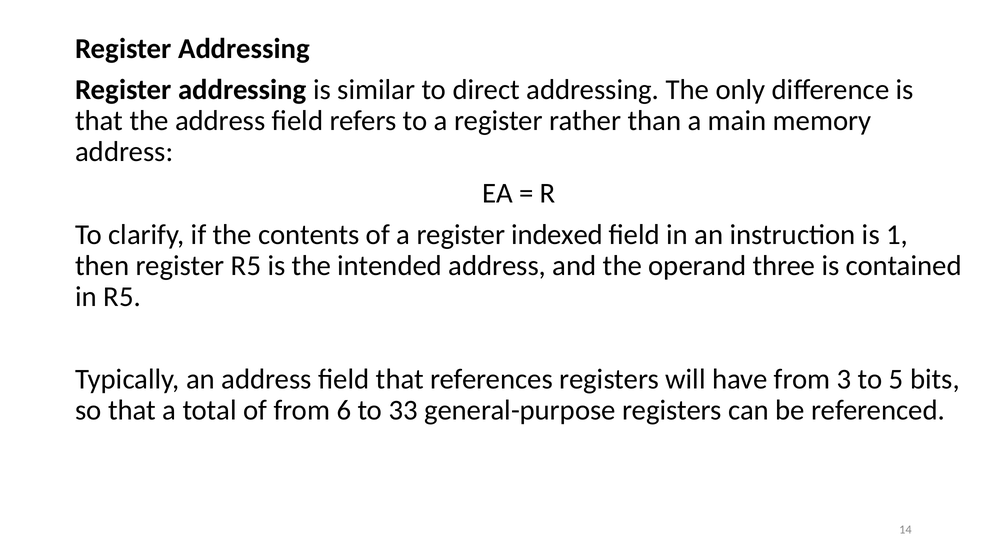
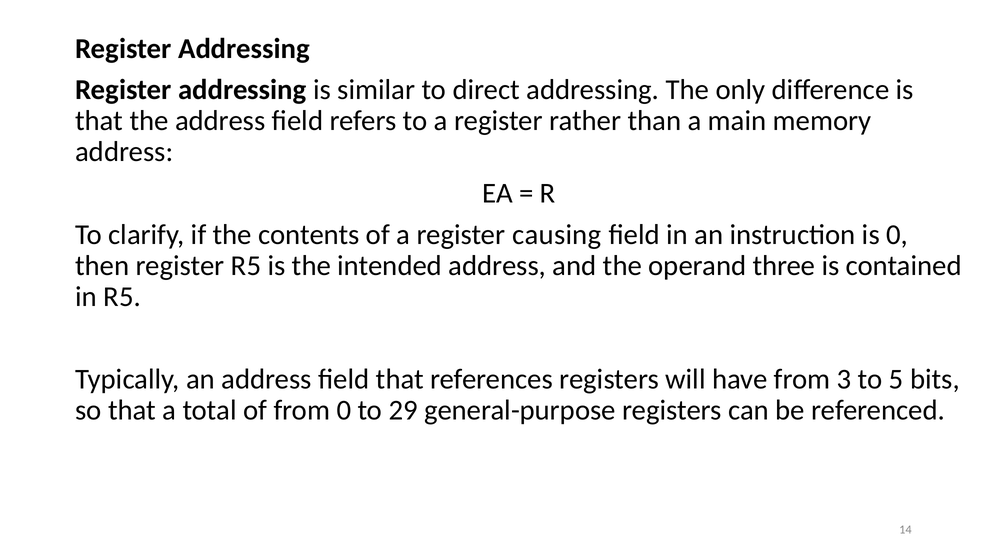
indexed: indexed -> causing (557, 235)
is 1: 1 -> 0 (897, 235)
from 6: 6 -> 0 (344, 410)
33: 33 -> 29 (403, 410)
